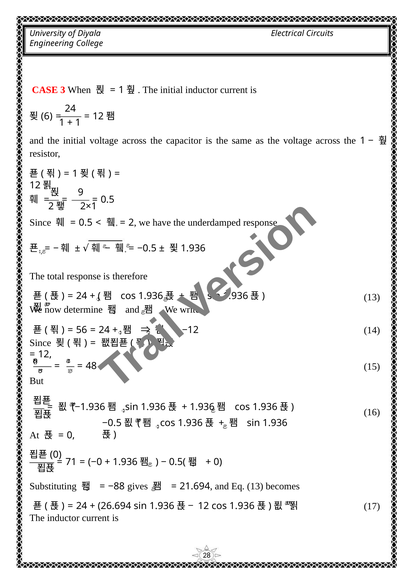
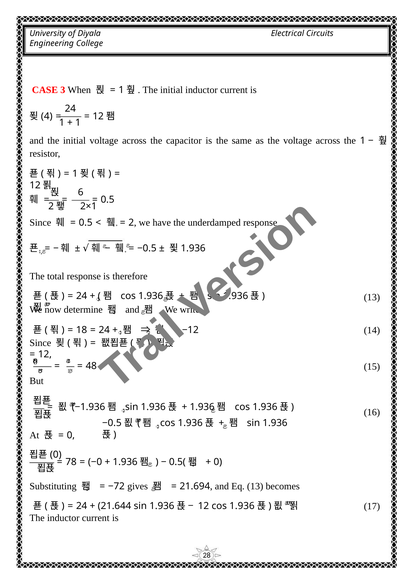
6: 6 -> 4 (47, 116)
9: 9 -> 6 (81, 192)
56: 56 -> 18 (82, 330)
71: 71 -> 78 (71, 462)
−88: −88 -> −72 (116, 486)
26.694: 26.694 -> 21.644 (114, 506)
